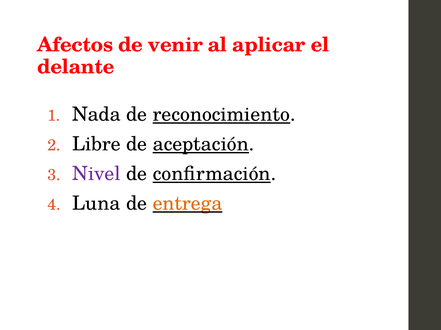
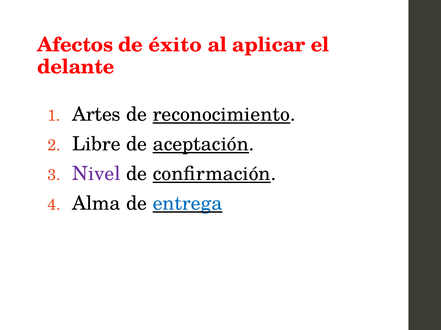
venir: venir -> éxito (175, 45)
Nada: Nada -> Artes (96, 115)
Luna: Luna -> Alma (96, 204)
entrega colour: orange -> blue (188, 204)
